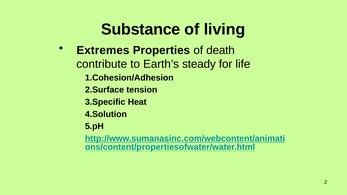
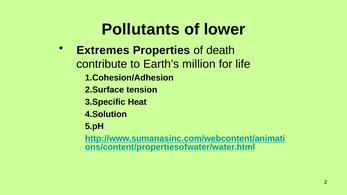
Substance: Substance -> Pollutants (141, 29)
living: living -> lower (225, 29)
steady: steady -> million (199, 64)
